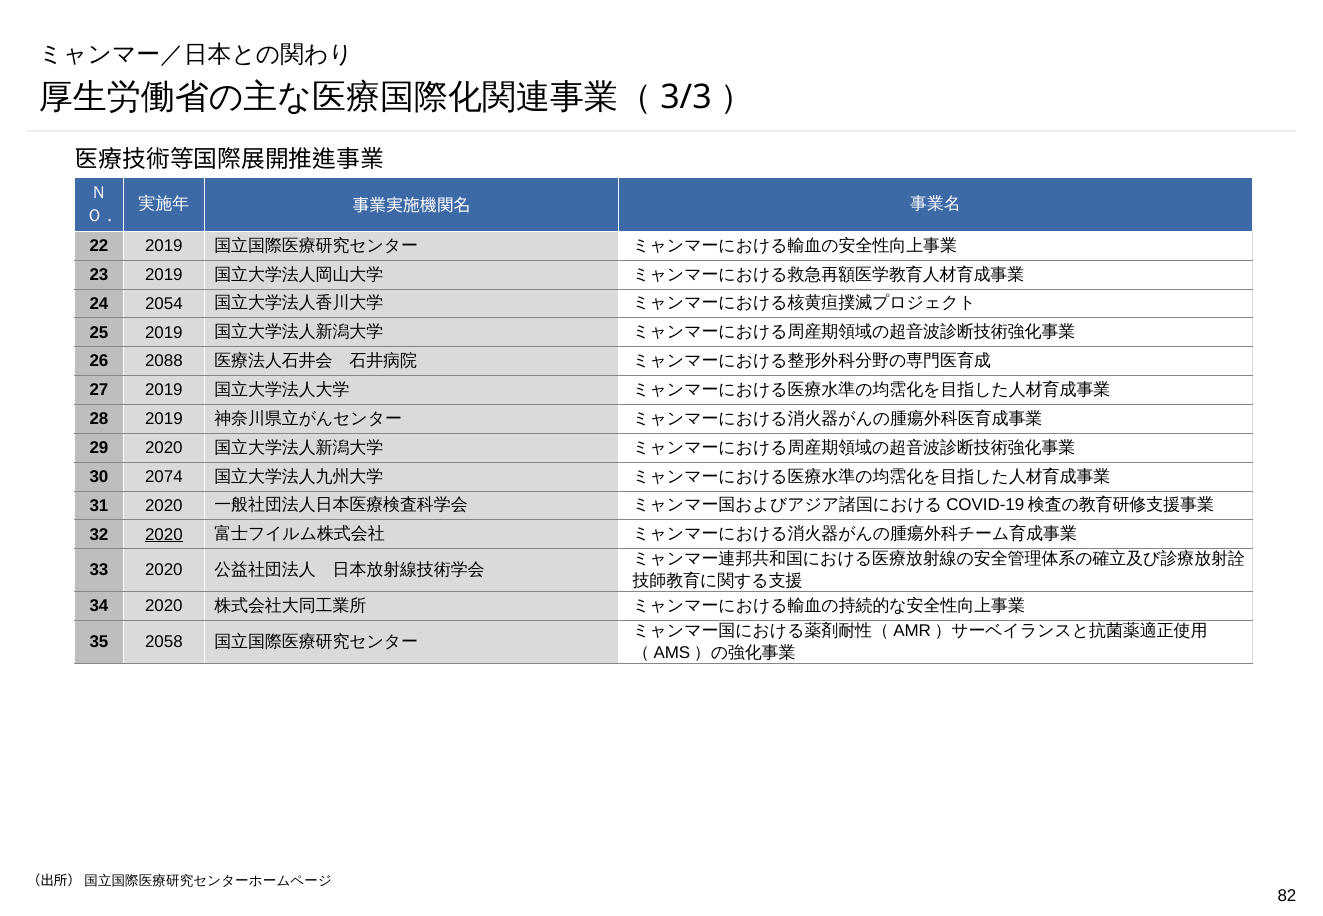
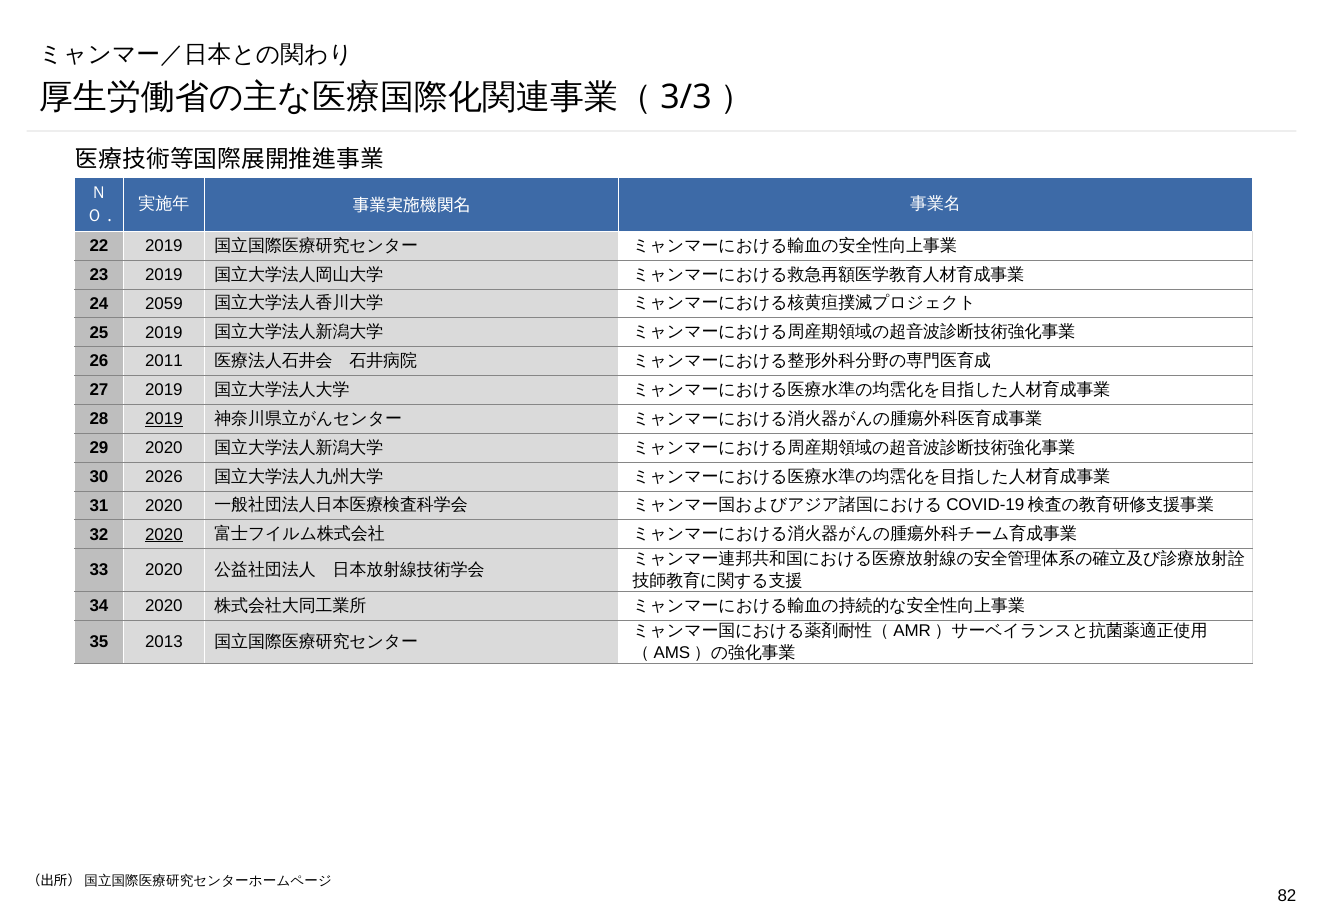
2054: 2054 -> 2059 (164, 304)
2088: 2088 -> 2011 (164, 361)
2019 underline: none -> present (164, 419)
2074: 2074 -> 2026 (164, 477)
2058: 2058 -> 2013 (164, 642)
